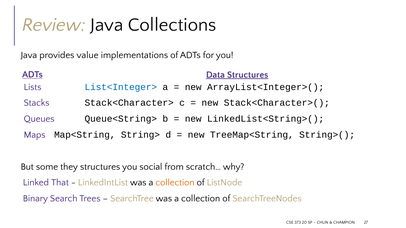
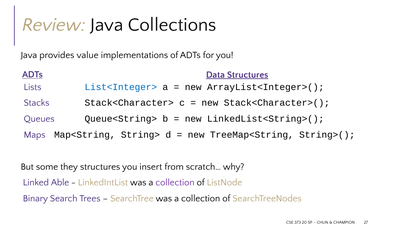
social: social -> insert (151, 167)
That: That -> Able (60, 183)
collection colour: orange -> purple (175, 183)
